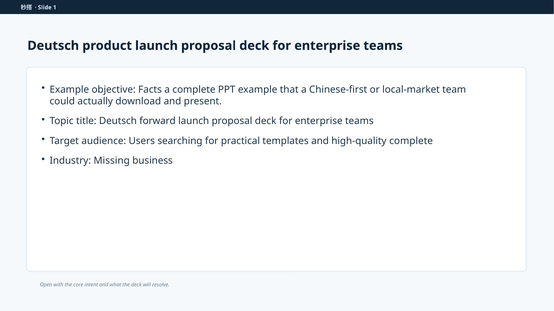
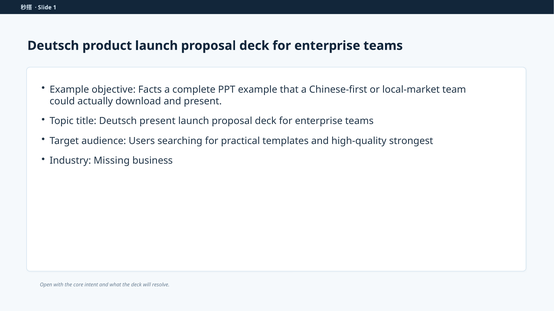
Deutsch forward: forward -> present (157, 121)
high-quality complete: complete -> strongest (411, 141)
